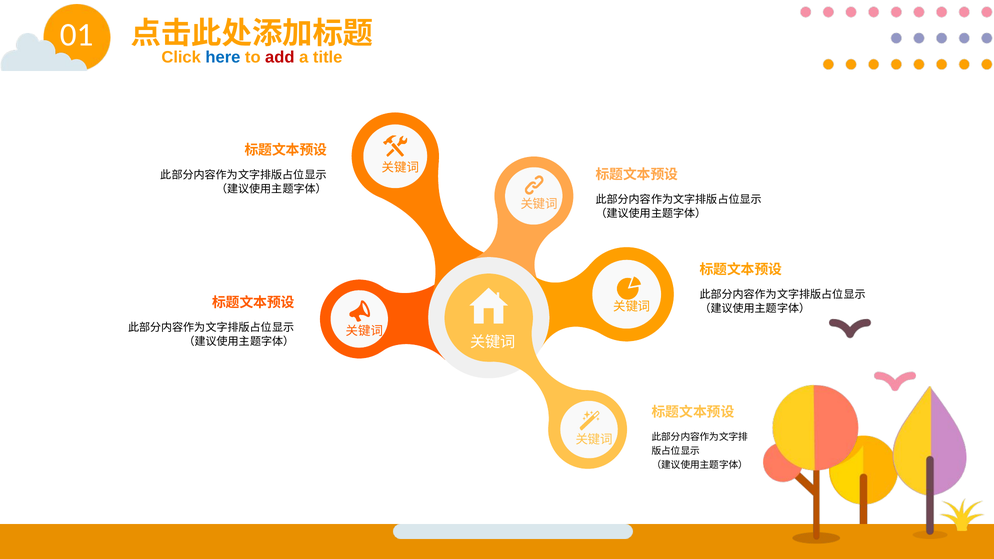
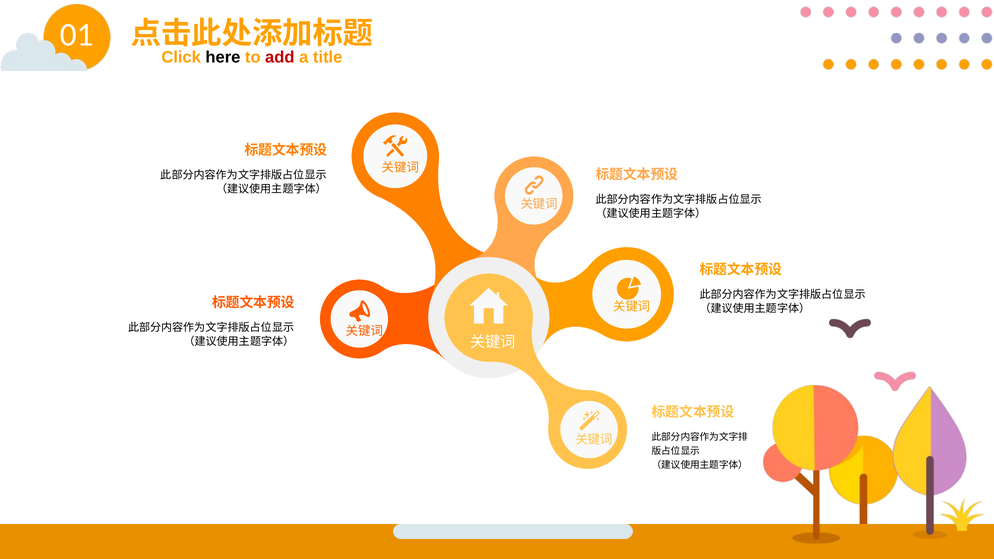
here colour: blue -> black (223, 57)
